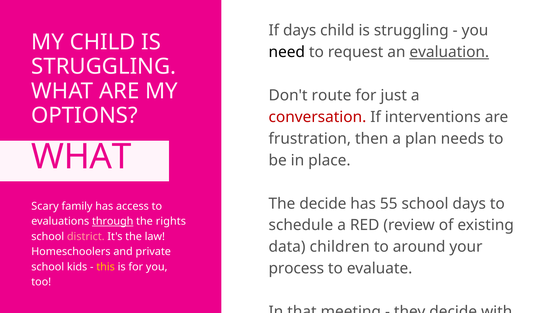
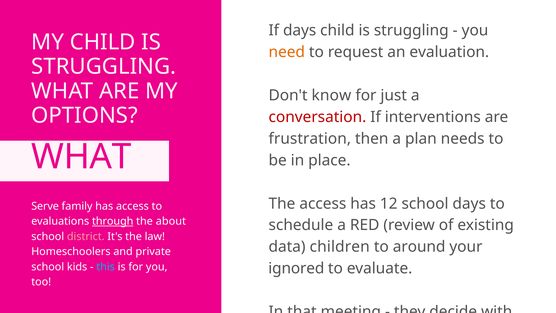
need colour: black -> orange (287, 52)
evaluation underline: present -> none (449, 52)
route: route -> know (331, 95)
The decide: decide -> access (323, 203)
55: 55 -> 12 (389, 203)
Scary: Scary -> Serve (45, 206)
rights: rights -> about (171, 221)
this colour: yellow -> light blue (106, 267)
process: process -> ignored (296, 268)
